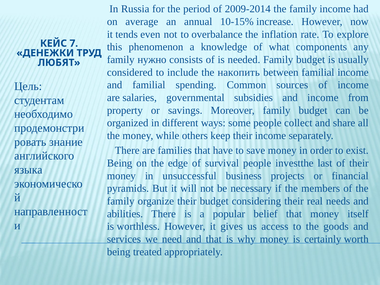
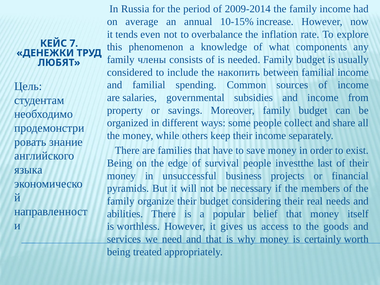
нужно: нужно -> члены (152, 60)
